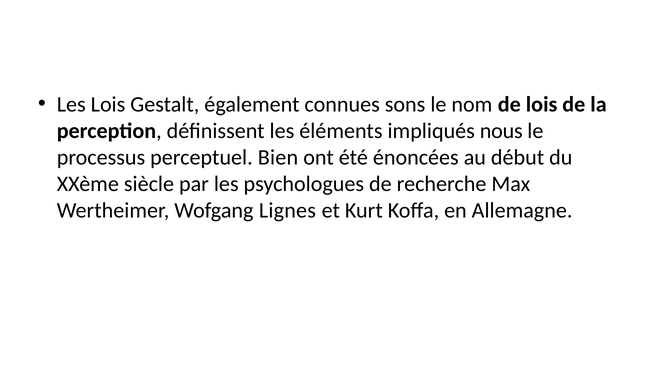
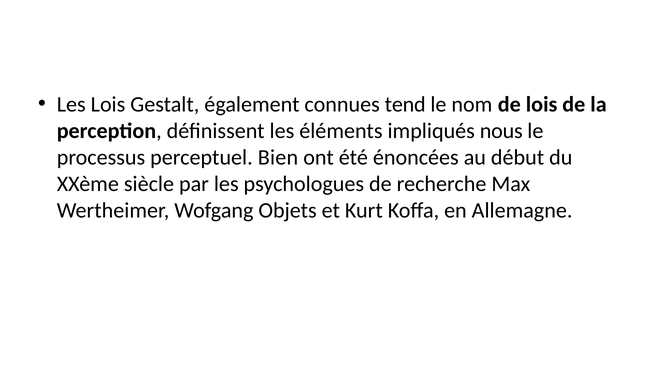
sons: sons -> tend (405, 104)
Lignes: Lignes -> Objets (288, 210)
